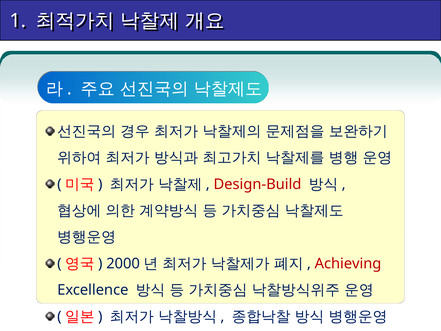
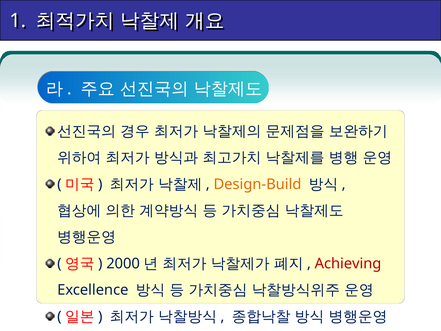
Design-Build colour: red -> orange (257, 184)
